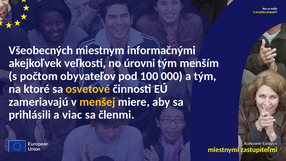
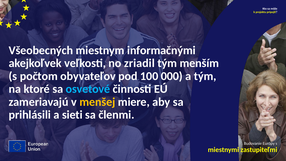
úrovni: úrovni -> zriadil (139, 63)
osvetové colour: yellow -> light blue (88, 89)
viac: viac -> sieti (72, 115)
